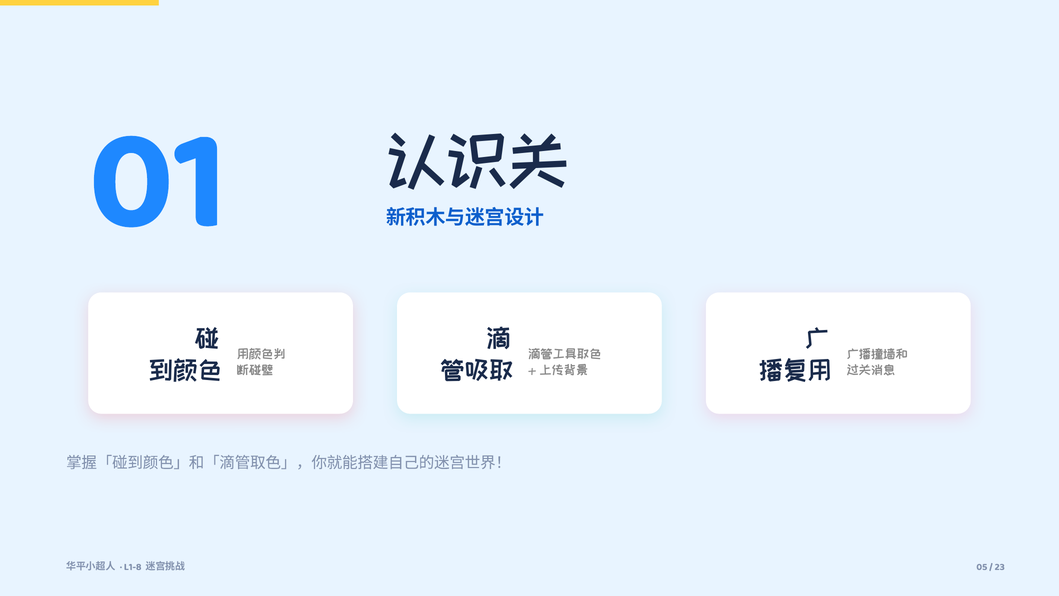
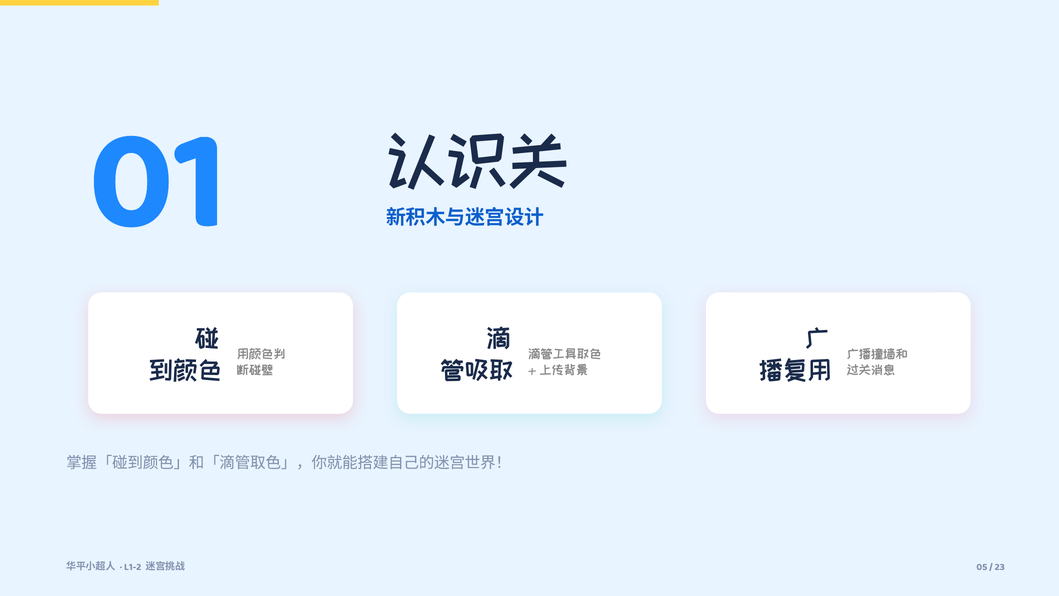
L1-8: L1-8 -> L1-2 (133, 566)
